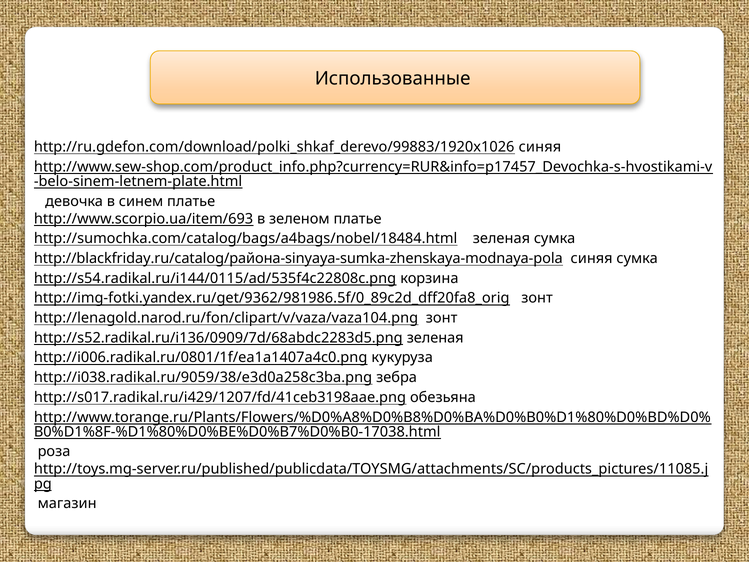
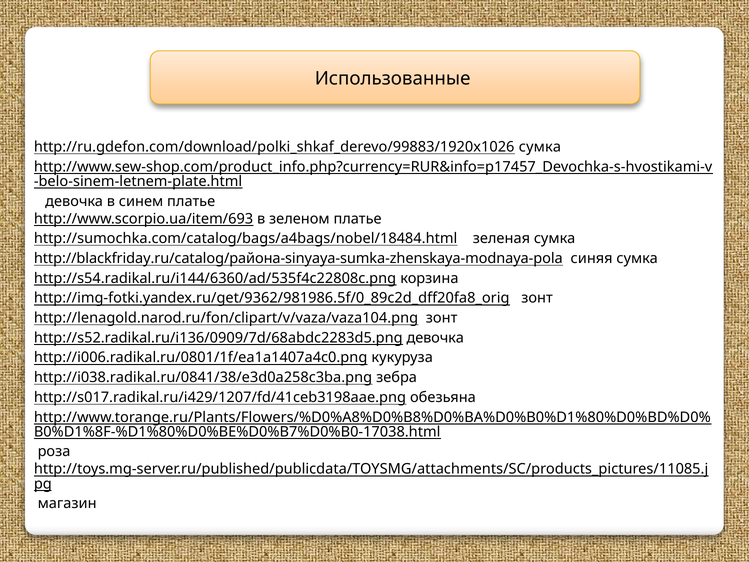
http://ru.gdefon.com/download/polki_shkaf_derevo/99883/1920x1026 синяя: синяя -> сумка (540, 147)
http://s54.radikal.ru/i144/0115/ad/535f4c22808c.png: http://s54.radikal.ru/i144/0115/ad/535f4c22808c.png -> http://s54.radikal.ru/i144/6360/ad/535f4c22808c.png (215, 278)
http://s52.radikal.ru/i136/0909/7d/68abdc2283d5.png зеленая: зеленая -> девочка (435, 338)
http://i038.radikal.ru/9059/38/e3d0a258c3ba.png: http://i038.radikal.ru/9059/38/e3d0a258c3ba.png -> http://i038.radikal.ru/0841/38/e3d0a258c3ba.png (203, 377)
